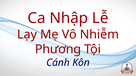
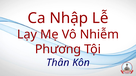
Cánh: Cánh -> Thân (58, 63)
